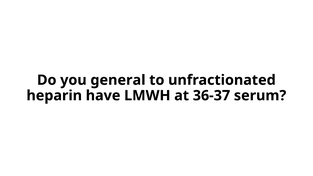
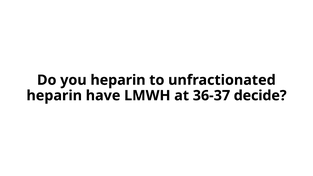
you general: general -> heparin (118, 80)
serum: serum -> decide (260, 96)
